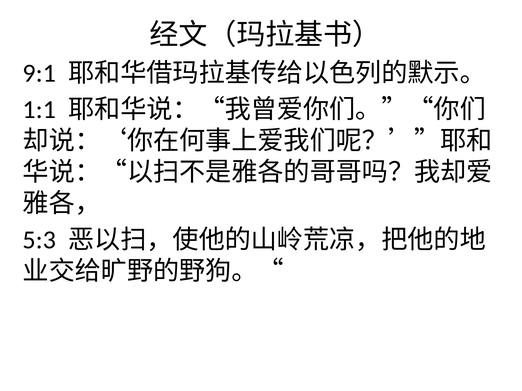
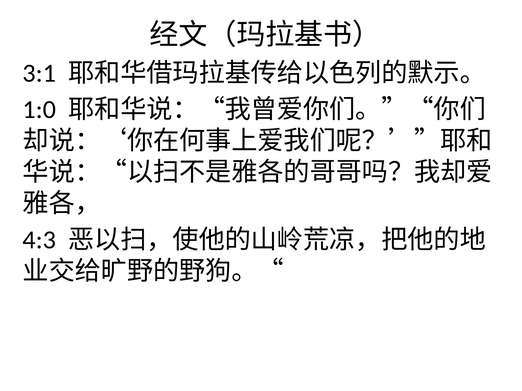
9:1: 9:1 -> 3:1 (39, 73)
1:1: 1:1 -> 1:0 (39, 110)
5:3: 5:3 -> 4:3 (39, 240)
